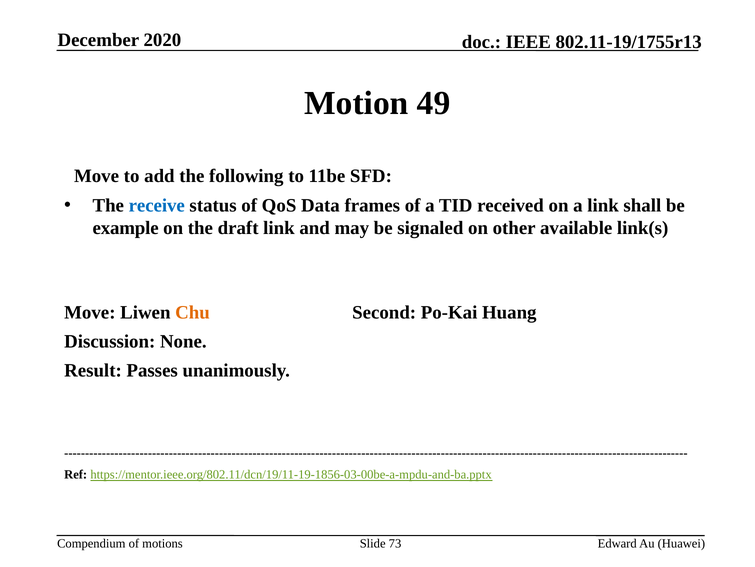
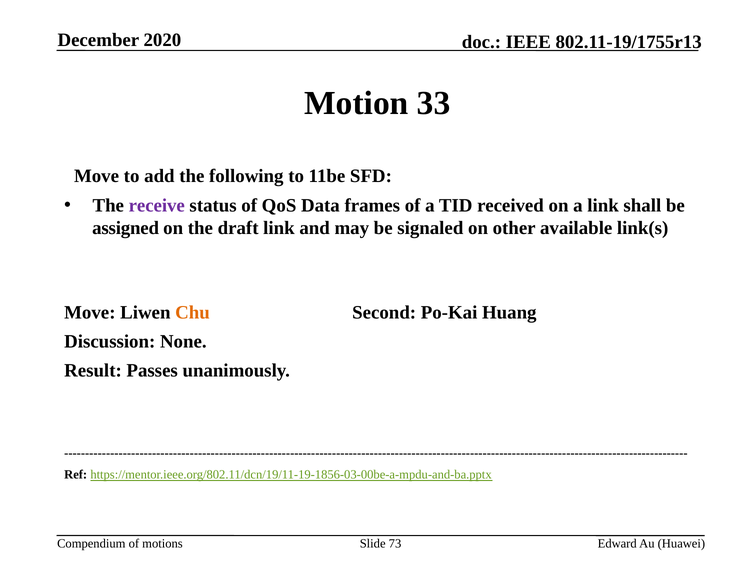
49: 49 -> 33 (434, 103)
receive colour: blue -> purple (157, 205)
example: example -> assigned (126, 228)
